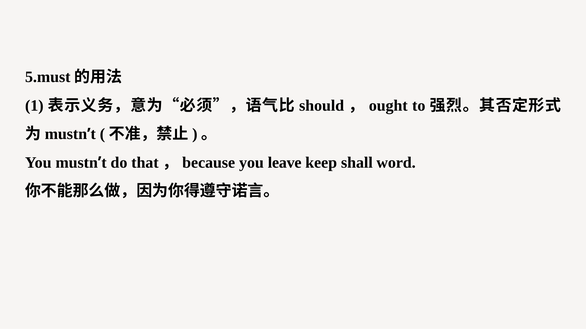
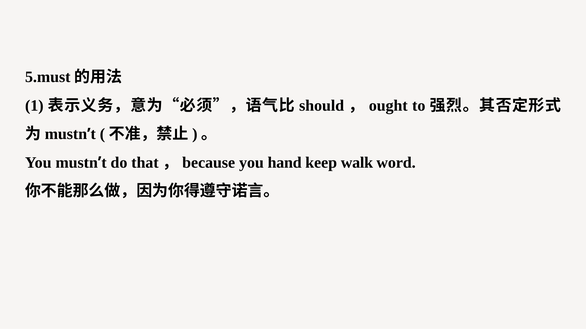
leave: leave -> hand (285, 163)
shall: shall -> walk (357, 163)
